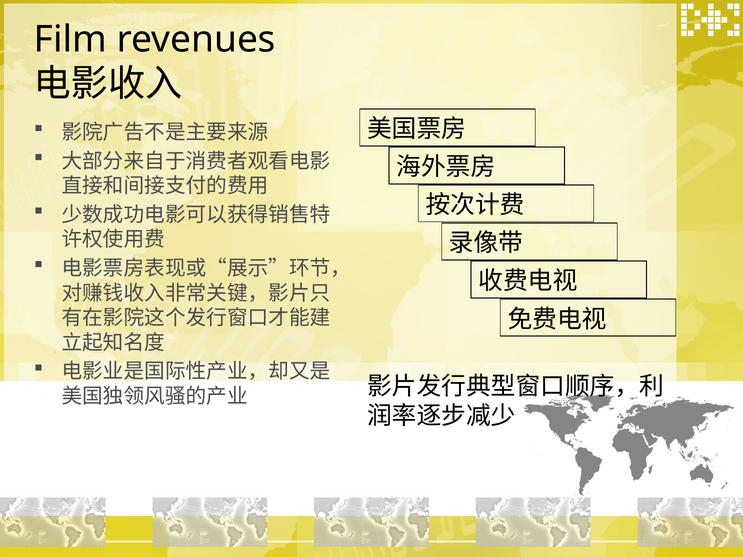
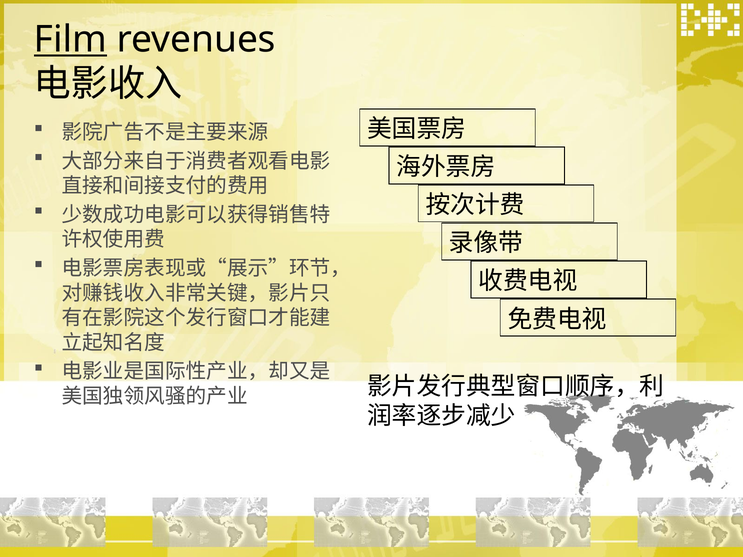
Film underline: none -> present (70, 40)
